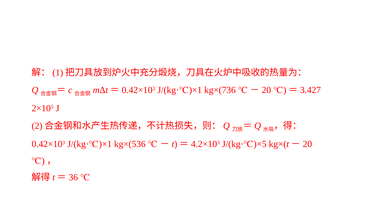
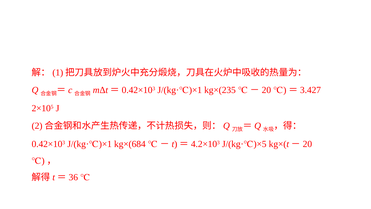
kg×(736: kg×(736 -> kg×(235 (220, 90)
kg×(536: kg×(536 -> kg×(684 (130, 144)
